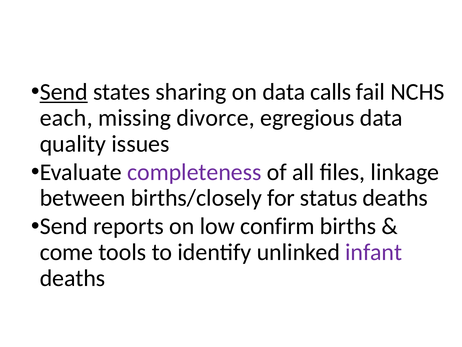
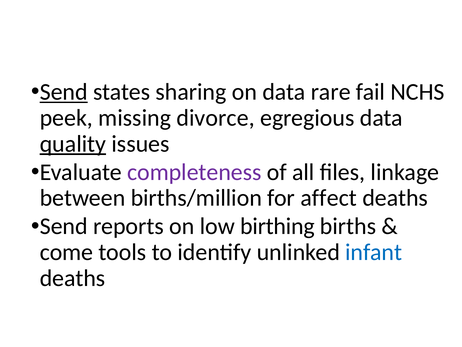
calls: calls -> rare (331, 92)
each: each -> peek (66, 118)
quality underline: none -> present (73, 144)
births/closely: births/closely -> births/million (196, 198)
status: status -> affect (329, 198)
confirm: confirm -> birthing (277, 226)
infant colour: purple -> blue (374, 252)
